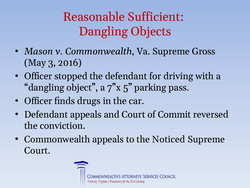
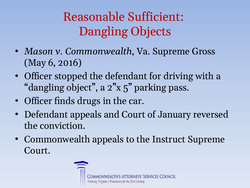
3: 3 -> 6 (52, 63)
7”x: 7”x -> 2”x (114, 87)
Commit: Commit -> January (174, 114)
Noticed: Noticed -> Instruct (169, 139)
